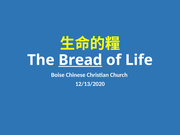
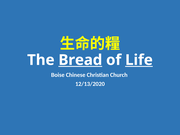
Life underline: none -> present (139, 60)
